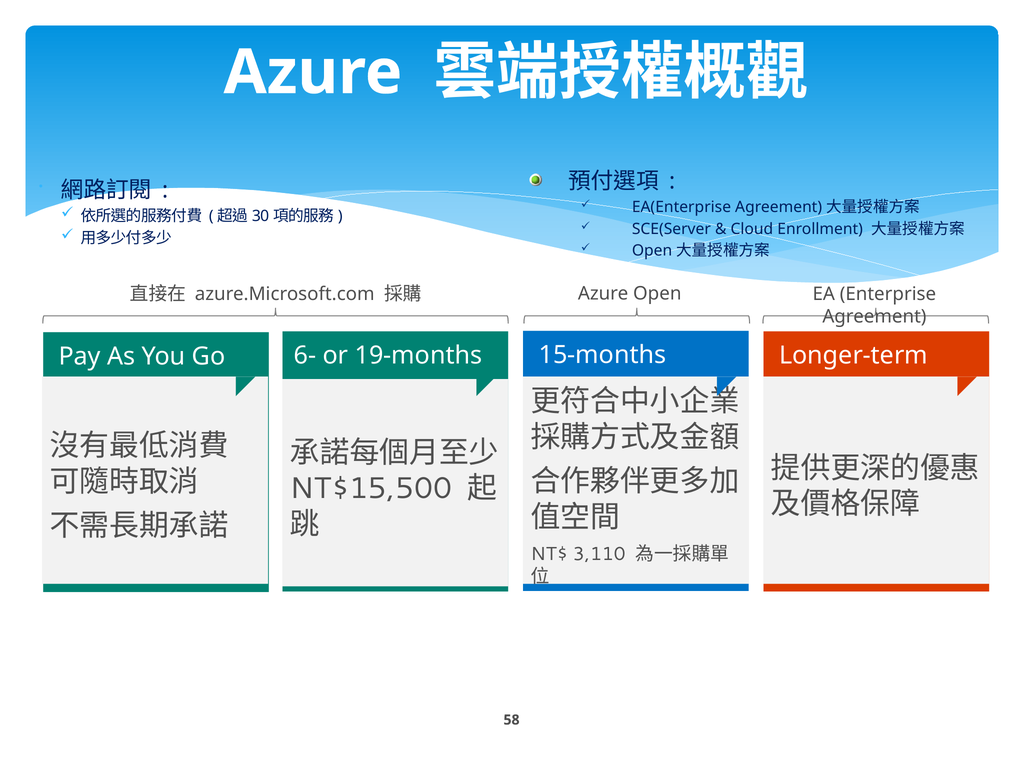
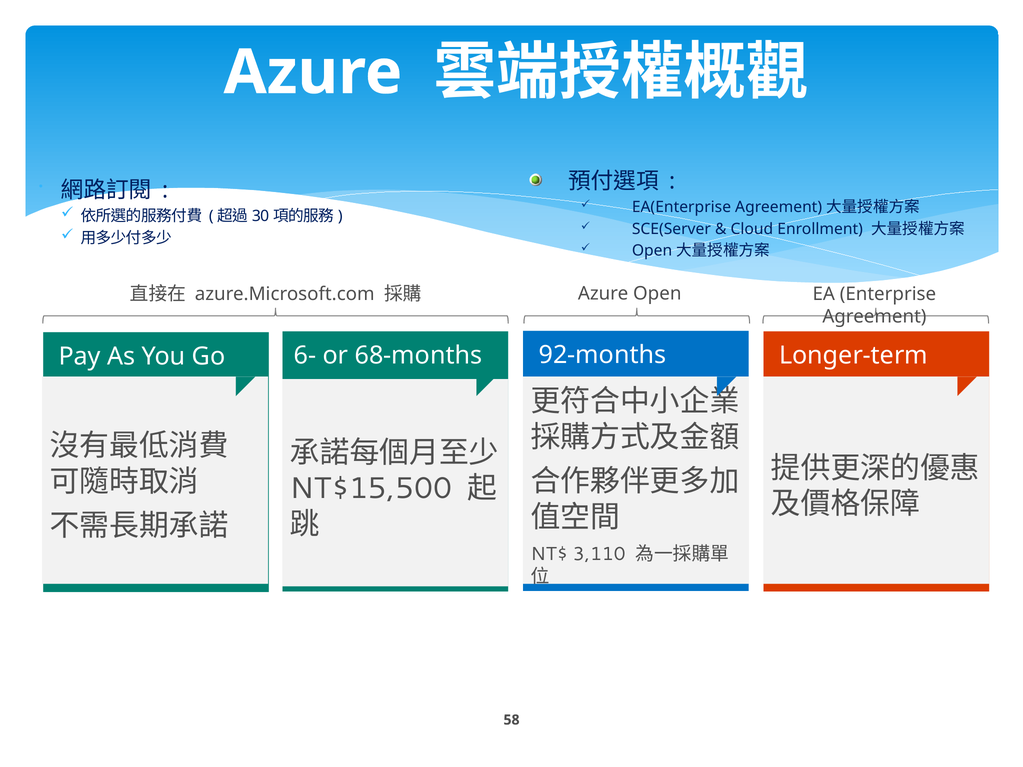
15-months: 15-months -> 92-months (602, 355)
19-months: 19-months -> 68-months (418, 356)
